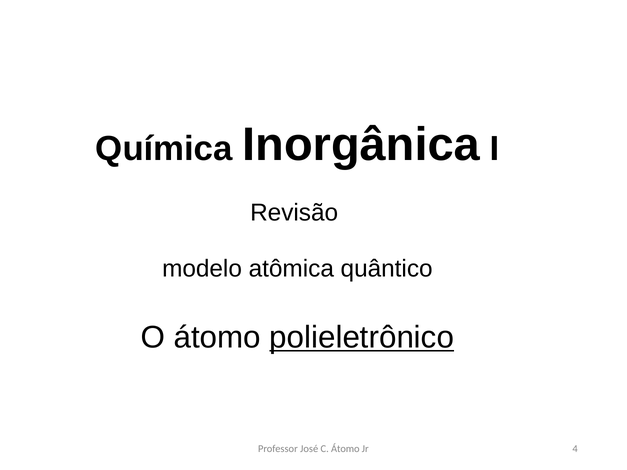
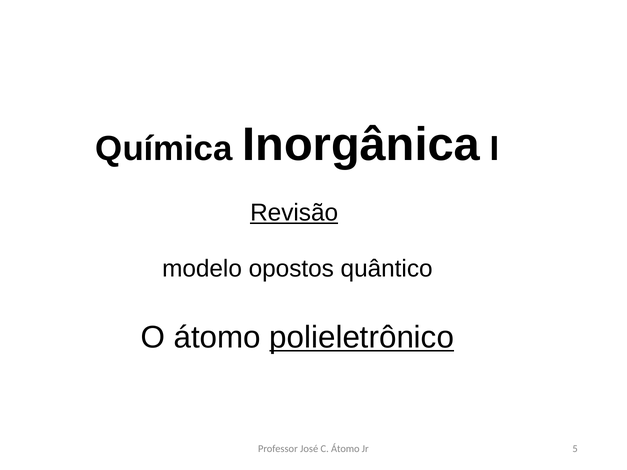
Revisão underline: none -> present (294, 213)
atômica: atômica -> opostos (291, 269)
4: 4 -> 5 (575, 449)
